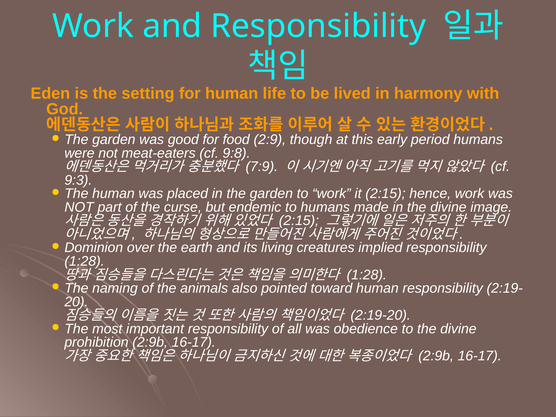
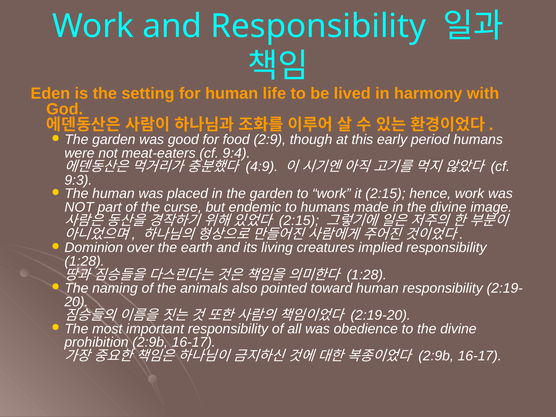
9:8: 9:8 -> 9:4 (236, 153)
7:9: 7:9 -> 4:9 (262, 167)
